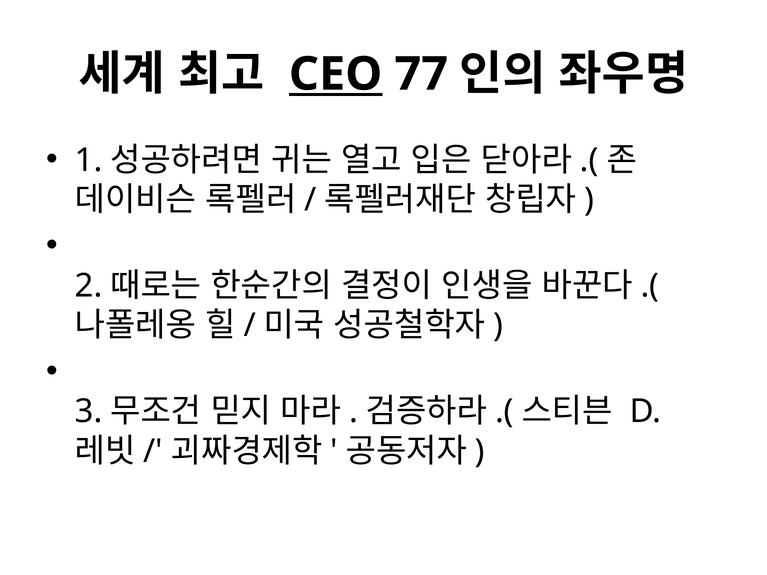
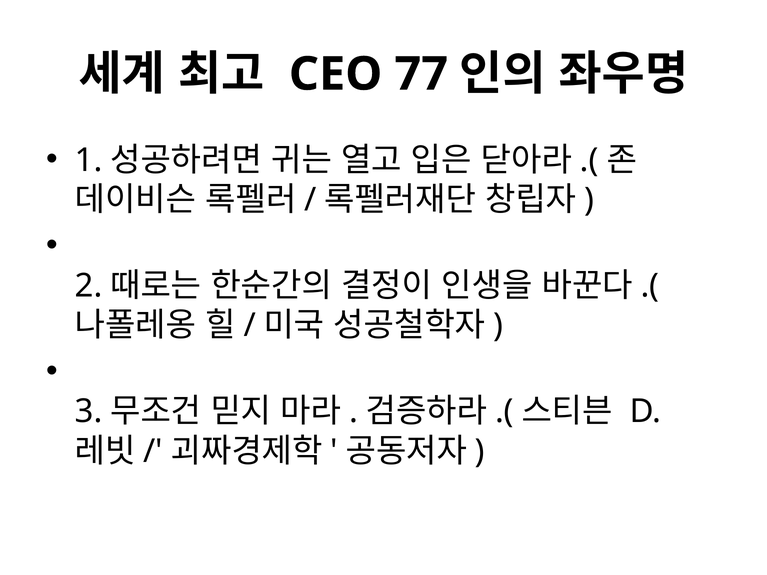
CEO underline: present -> none (336, 74)
